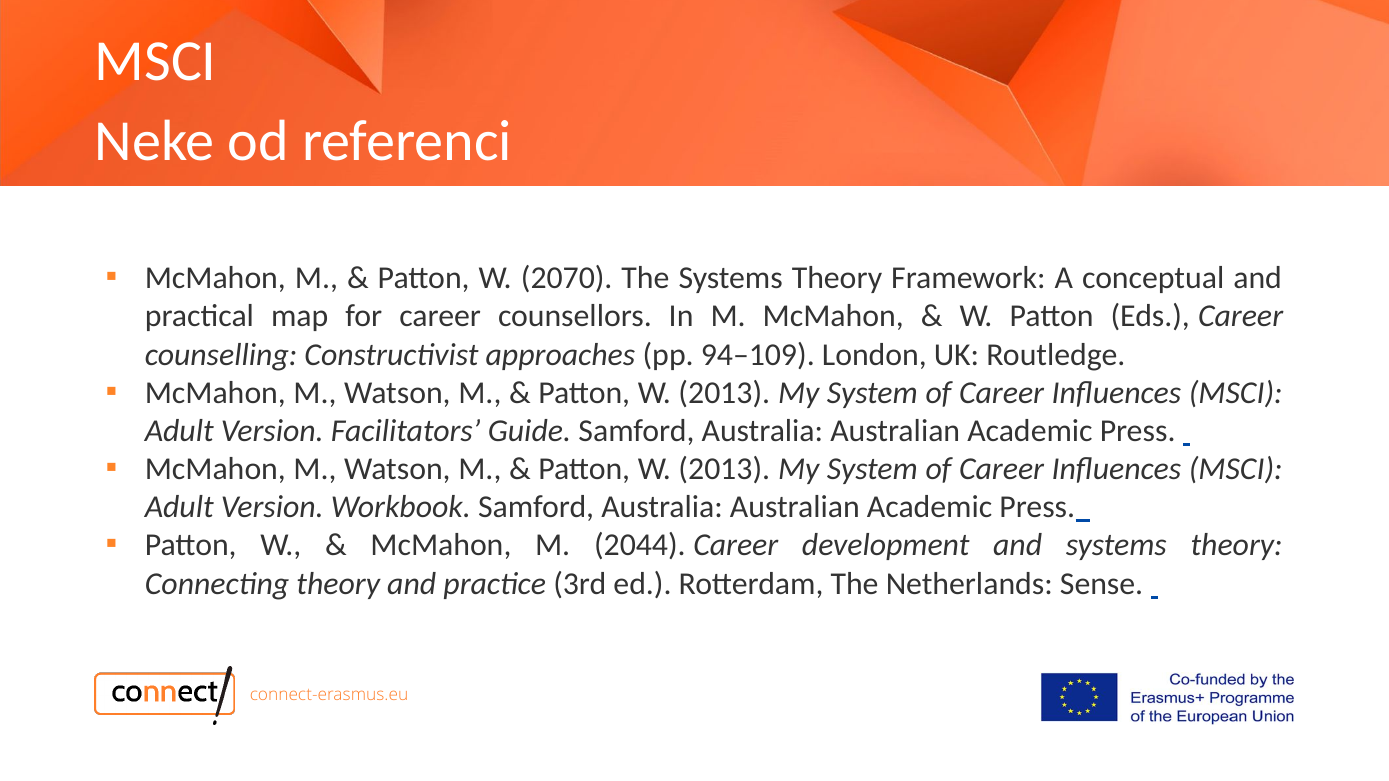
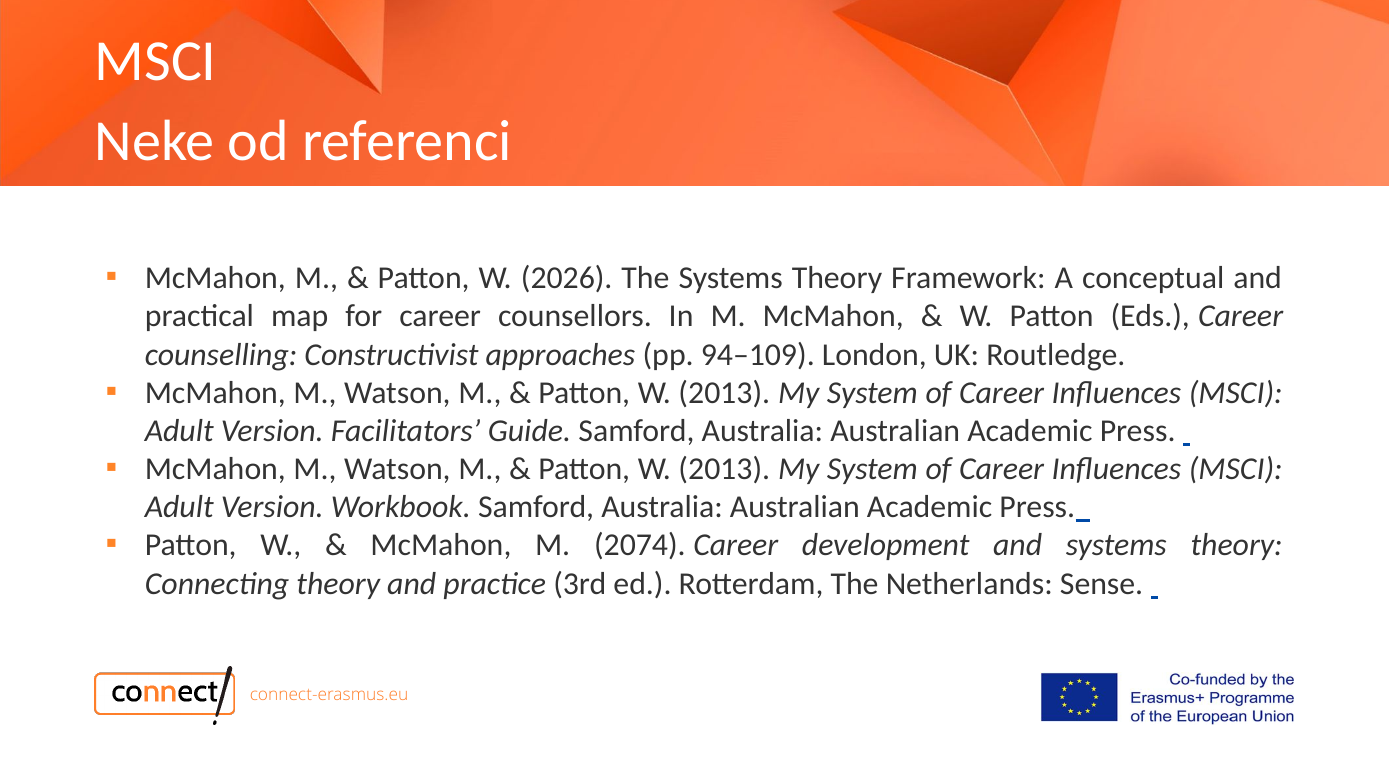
2070: 2070 -> 2026 (567, 278)
2044: 2044 -> 2074 (640, 546)
